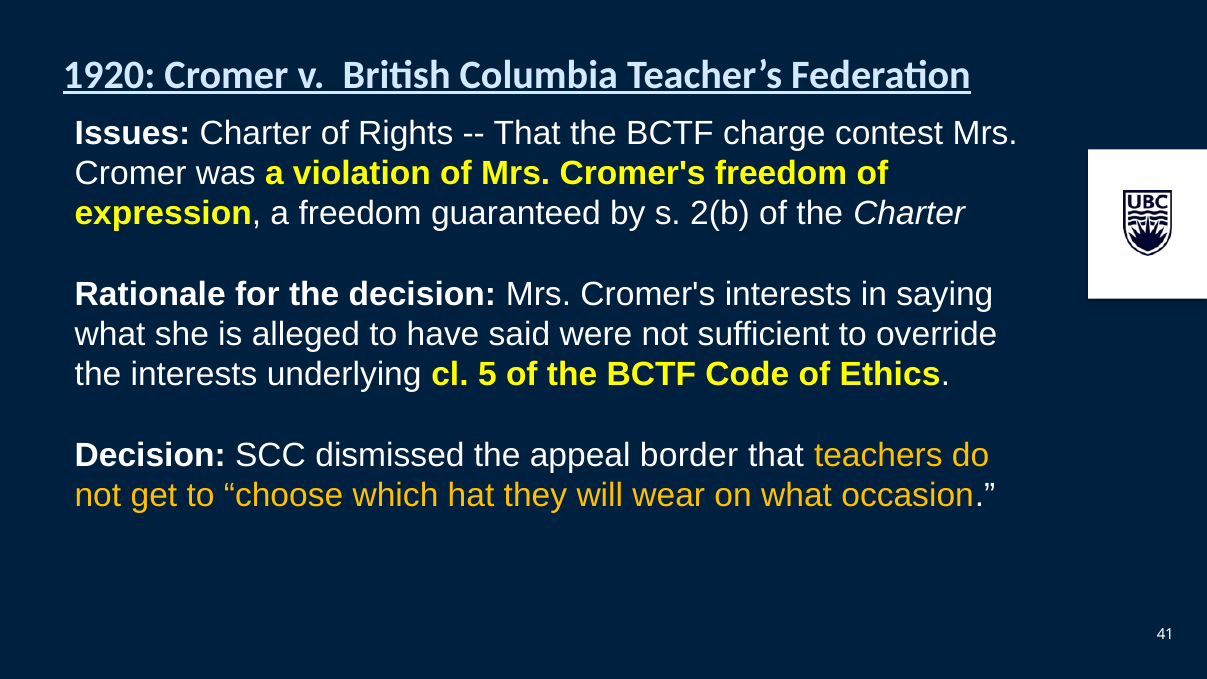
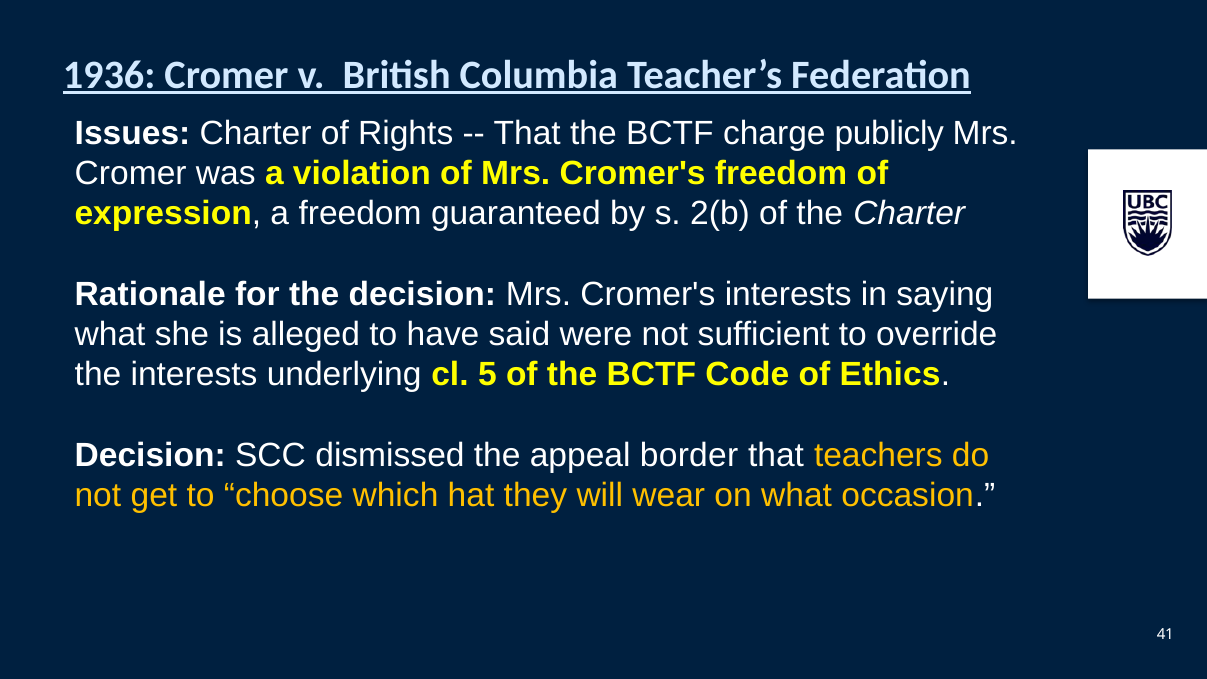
1920: 1920 -> 1936 (109, 75)
contest: contest -> publicly (889, 133)
